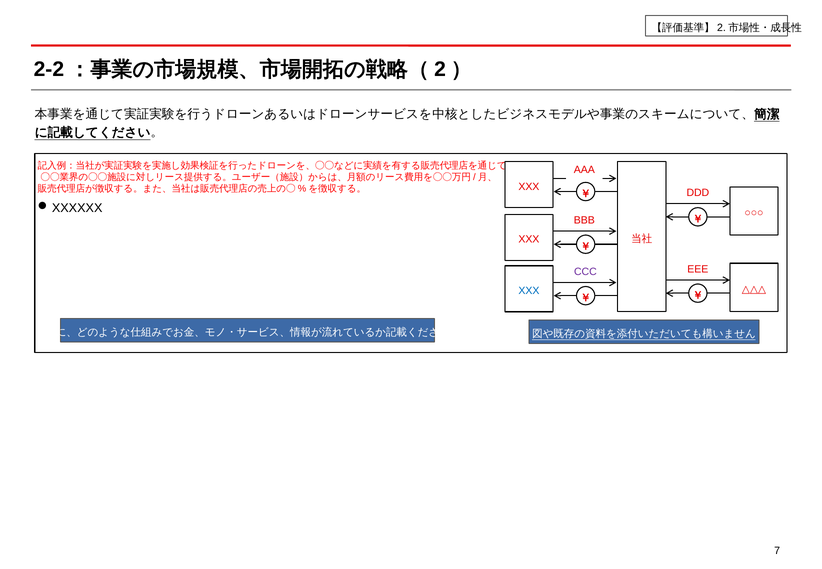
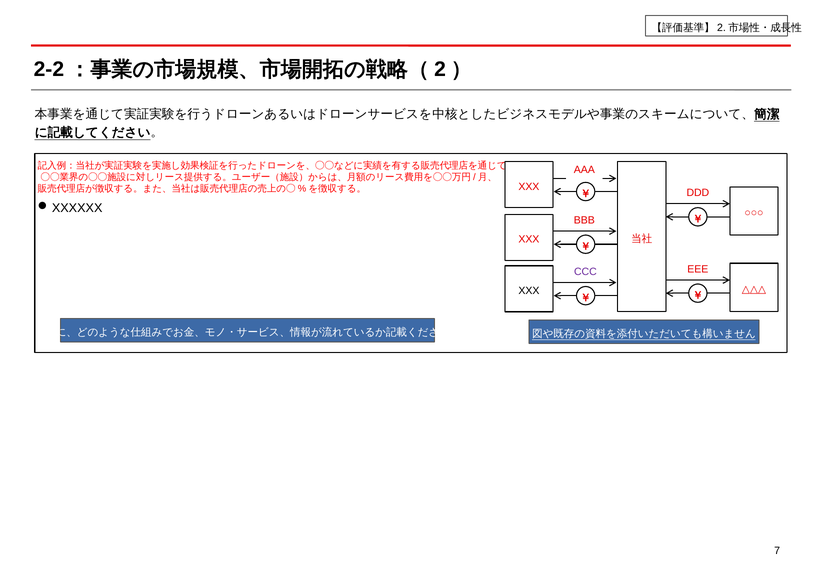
XXX colour: blue -> black (529, 291)
